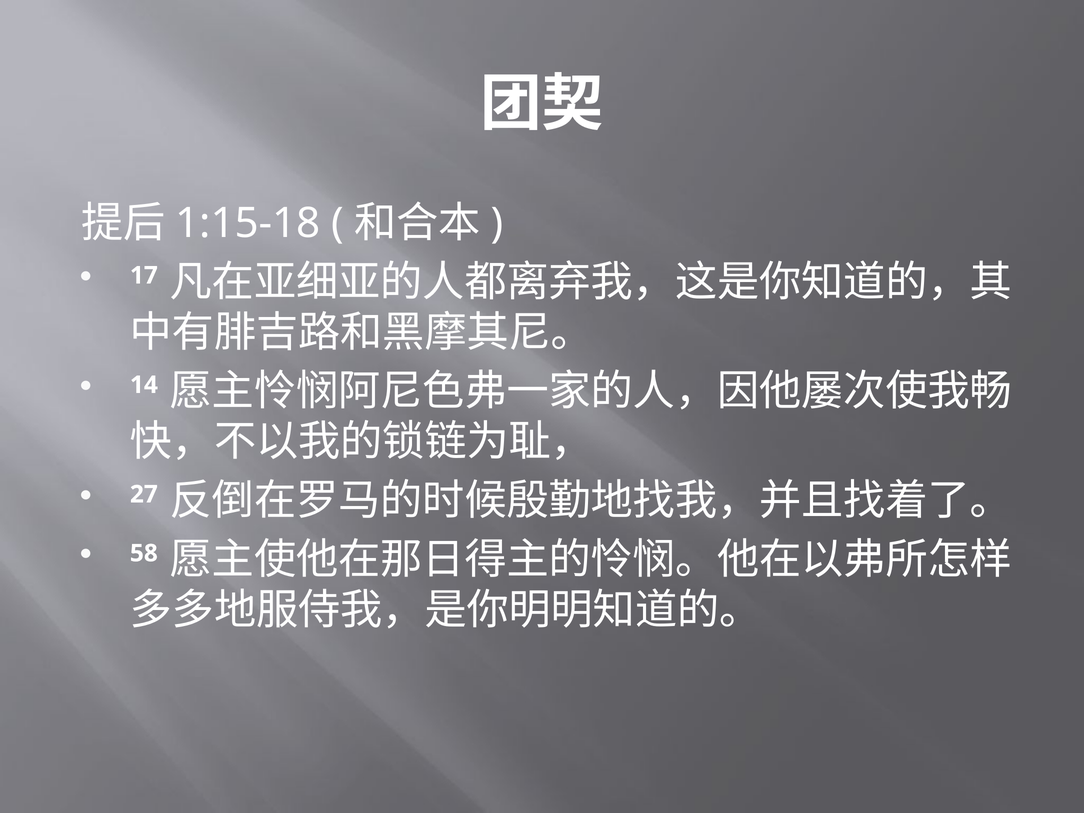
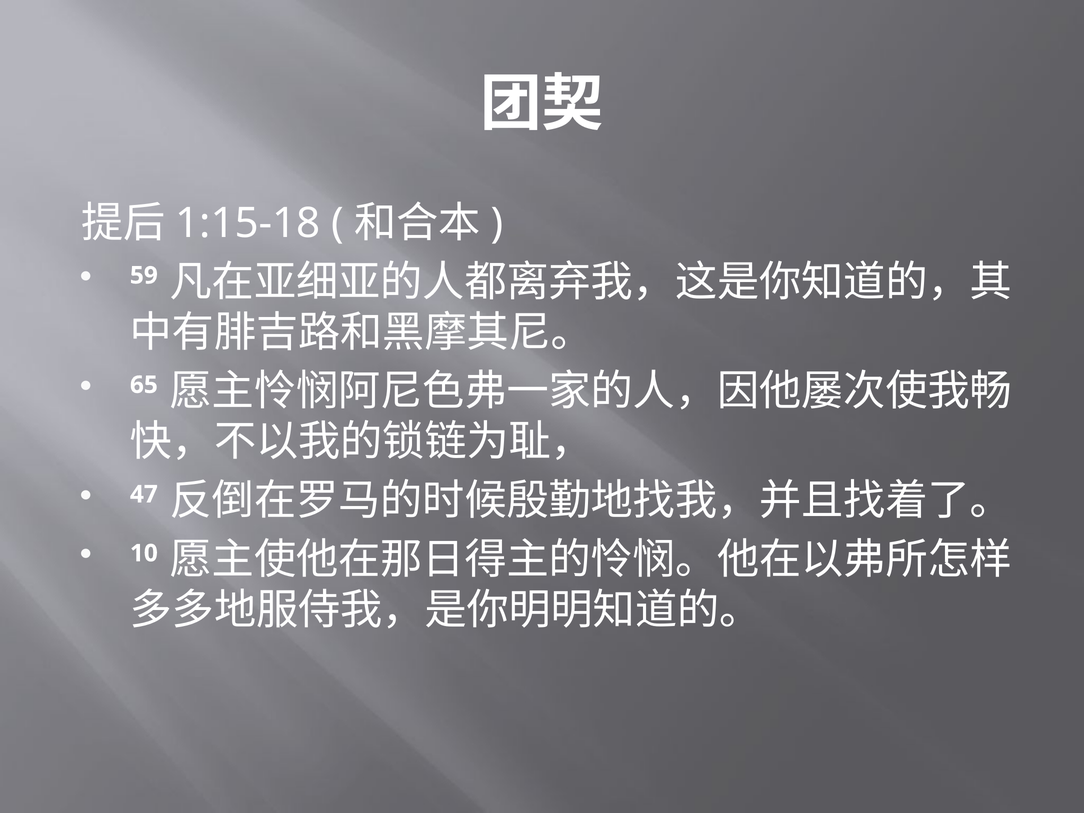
17: 17 -> 59 (144, 275)
14: 14 -> 65 (144, 385)
27: 27 -> 47 (144, 494)
58: 58 -> 10 (144, 553)
